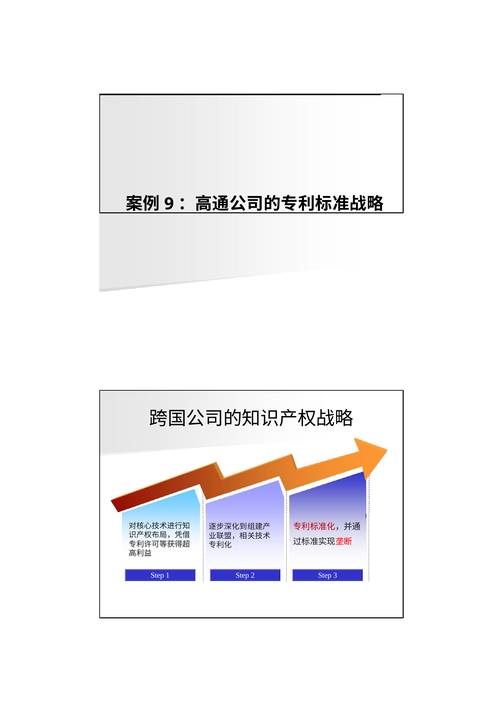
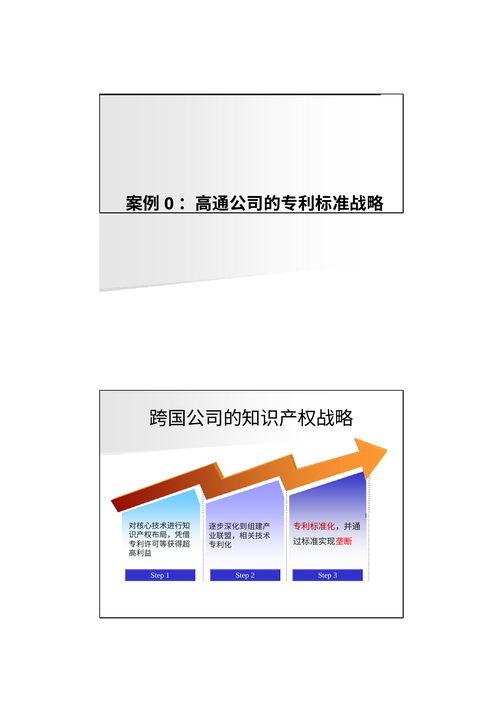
9: 9 -> 0 (169, 204)
